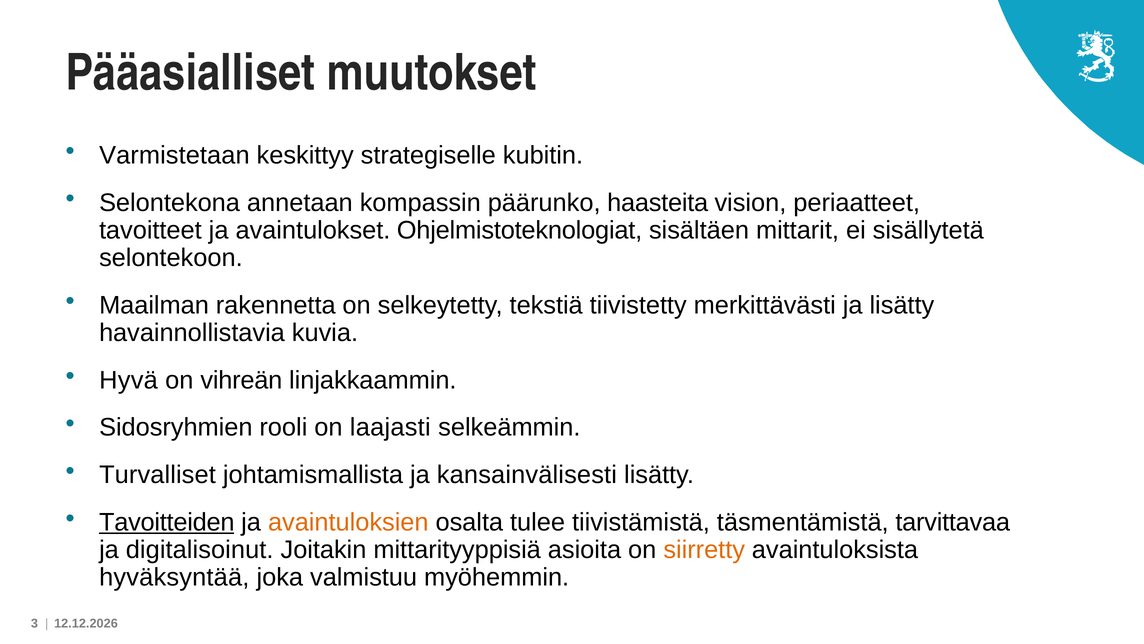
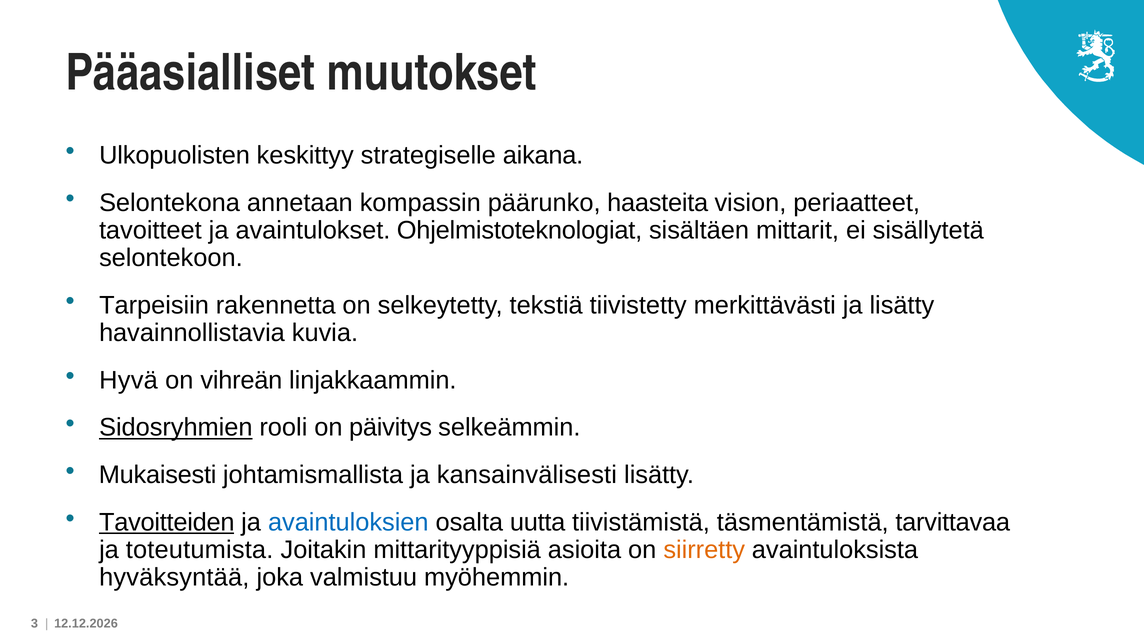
Varmistetaan: Varmistetaan -> Ulkopuolisten (175, 155)
kubitin: kubitin -> aikana (543, 155)
Maailman: Maailman -> Tarpeisiin (154, 305)
Sidosryhmien underline: none -> present (176, 427)
laajasti: laajasti -> päivitys (391, 427)
Turvalliset: Turvalliset -> Mukaisesti (158, 475)
avaintuloksien colour: orange -> blue (348, 522)
tulee: tulee -> uutta (538, 522)
digitalisoinut: digitalisoinut -> toteutumista (200, 550)
